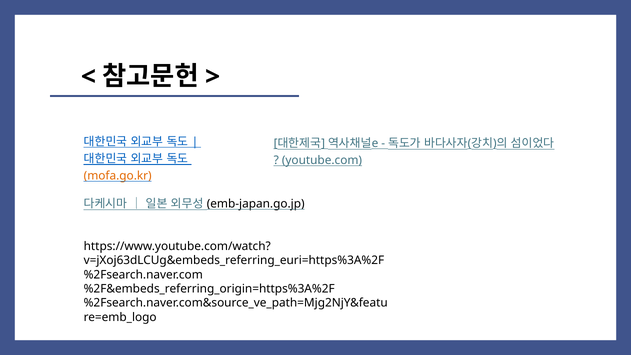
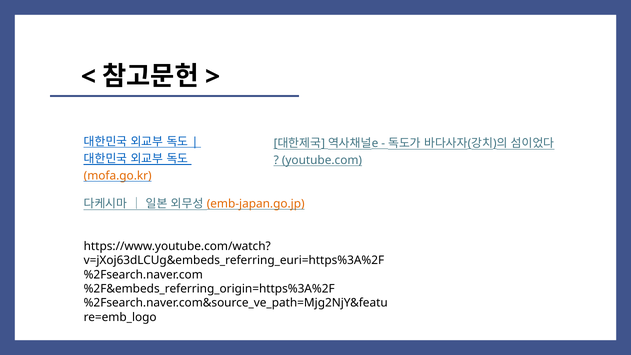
emb-japan.go.jp colour: black -> orange (256, 204)
